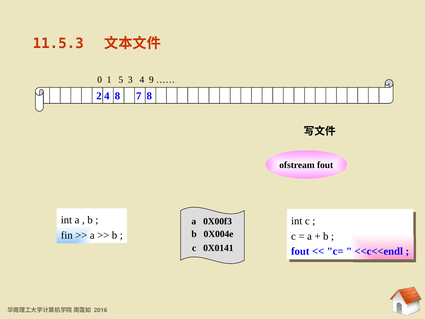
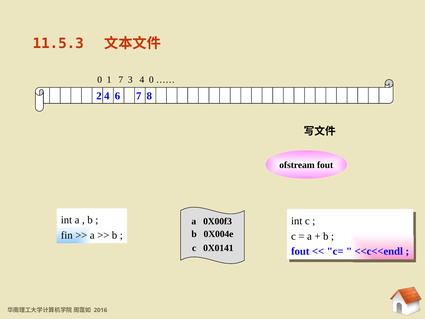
1 5: 5 -> 7 (121, 80)
4 9: 9 -> 0 (151, 80)
4 8: 8 -> 6 (117, 96)
